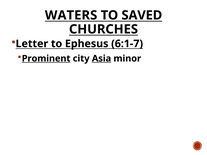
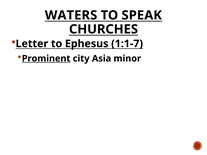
SAVED: SAVED -> SPEAK (142, 15)
6:1-7: 6:1-7 -> 1:1-7 (127, 44)
Asia underline: present -> none (102, 59)
